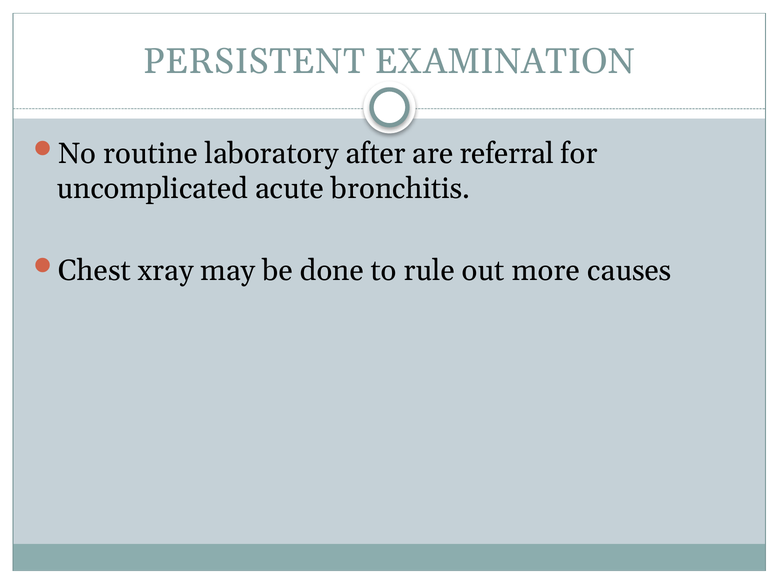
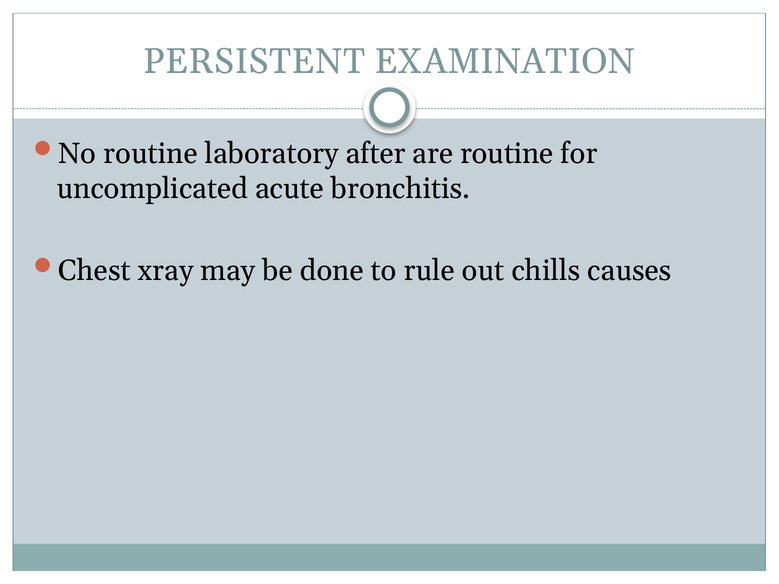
are referral: referral -> routine (507, 154)
more: more -> chills (546, 270)
